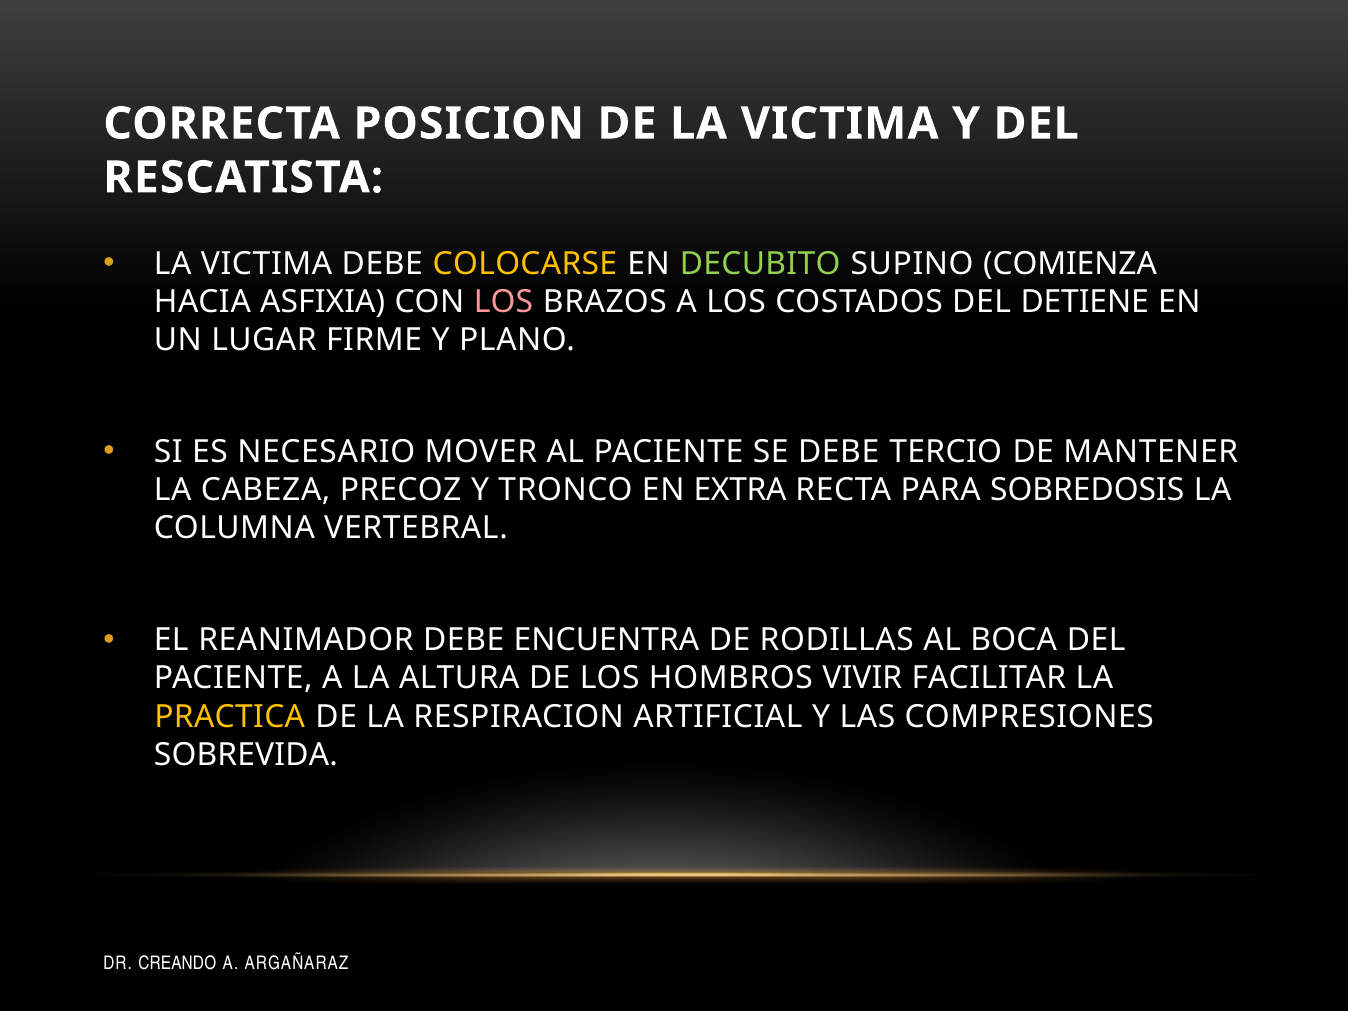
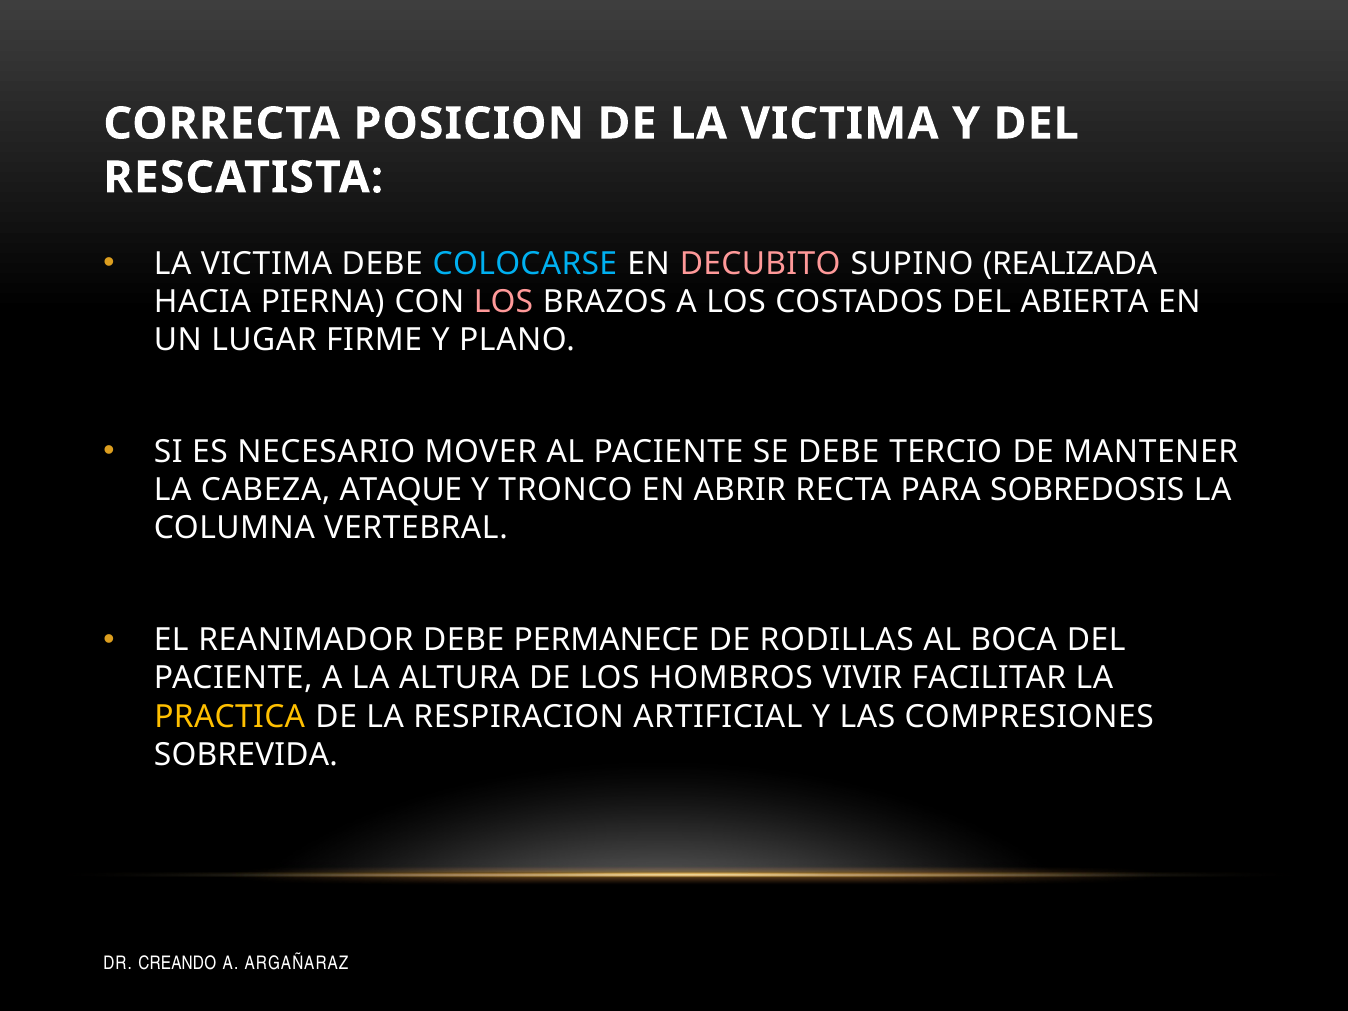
COLOCARSE colour: yellow -> light blue (525, 264)
DECUBITO colour: light green -> pink (760, 264)
COMIENZA: COMIENZA -> REALIZADA (1070, 264)
ASFIXIA: ASFIXIA -> PIERNA (323, 302)
DETIENE: DETIENE -> ABIERTA (1085, 302)
PRECOZ: PRECOZ -> ATAQUE (401, 490)
EXTRA: EXTRA -> ABRIR (740, 490)
ENCUENTRA: ENCUENTRA -> PERMANECE (607, 640)
